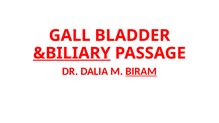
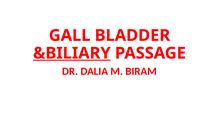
BIRAM underline: present -> none (141, 71)
